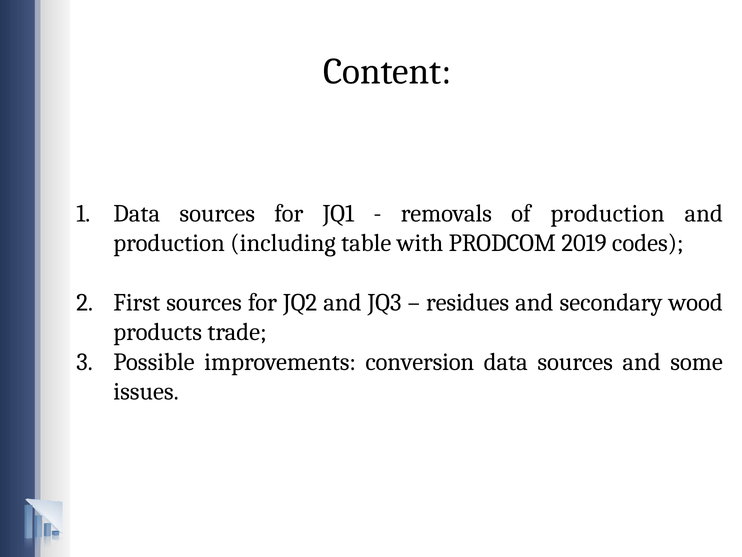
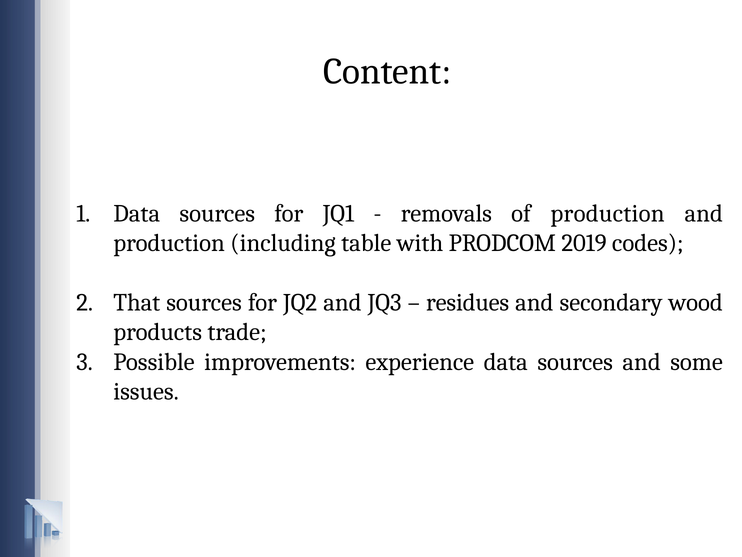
First: First -> That (137, 302)
conversion: conversion -> experience (420, 362)
